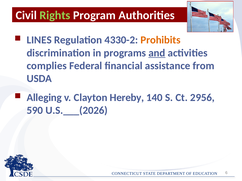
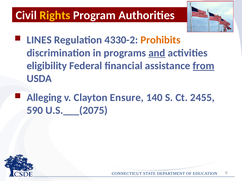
Rights colour: light green -> yellow (55, 15)
complies: complies -> eligibility (47, 66)
from underline: none -> present (204, 66)
Hereby: Hereby -> Ensure (127, 98)
2956: 2956 -> 2455 (202, 98)
U.S.___(2026: U.S.___(2026 -> U.S.___(2075 (77, 111)
